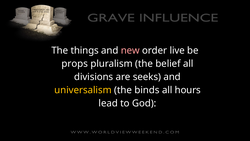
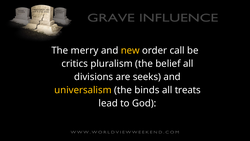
things: things -> merry (85, 50)
new colour: pink -> yellow (130, 50)
live: live -> call (177, 50)
props: props -> critics (75, 64)
hours: hours -> treats (188, 90)
